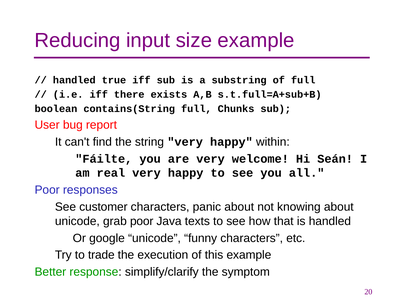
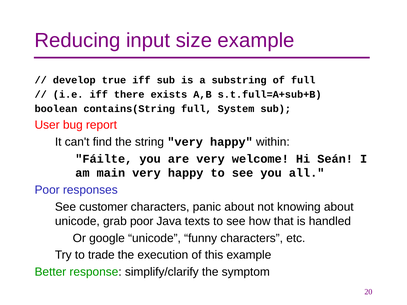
handled: handled -> develop (74, 80)
Chunks: Chunks -> System (236, 109)
real: real -> main (111, 173)
